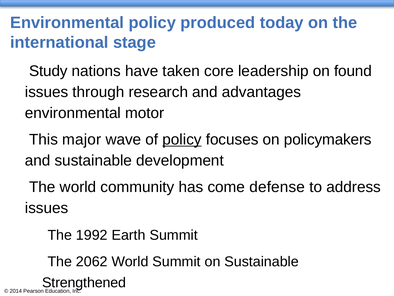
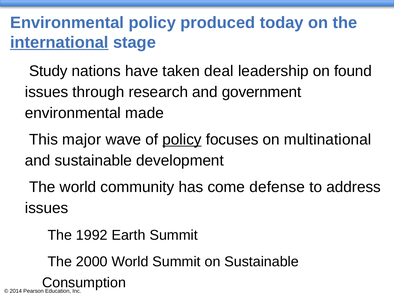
international underline: none -> present (59, 42)
core: core -> deal (219, 71)
advantages: advantages -> government (262, 92)
motor: motor -> made (145, 113)
policymakers: policymakers -> multinational (328, 139)
2062: 2062 -> 2000 (92, 261)
Strengthened: Strengthened -> Consumption (84, 282)
